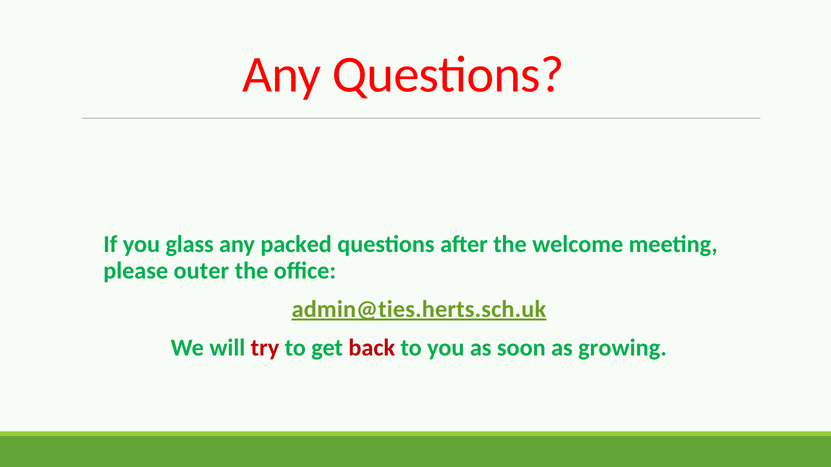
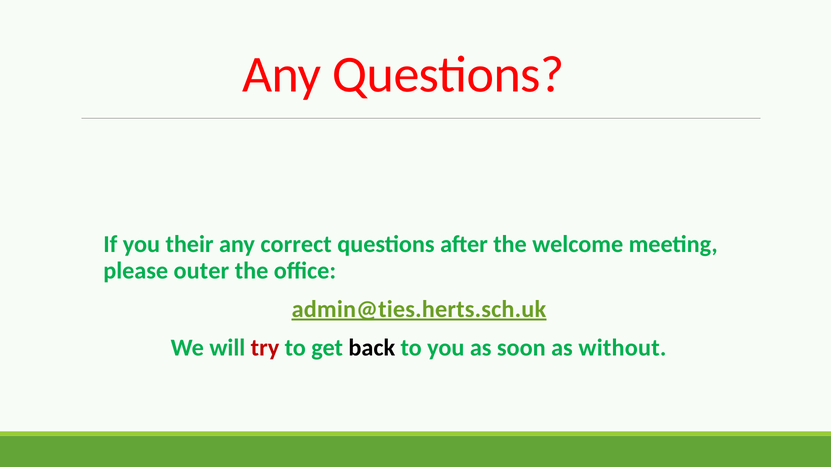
glass: glass -> their (190, 245)
packed: packed -> correct (296, 245)
back colour: red -> black (372, 348)
growing: growing -> without (622, 348)
